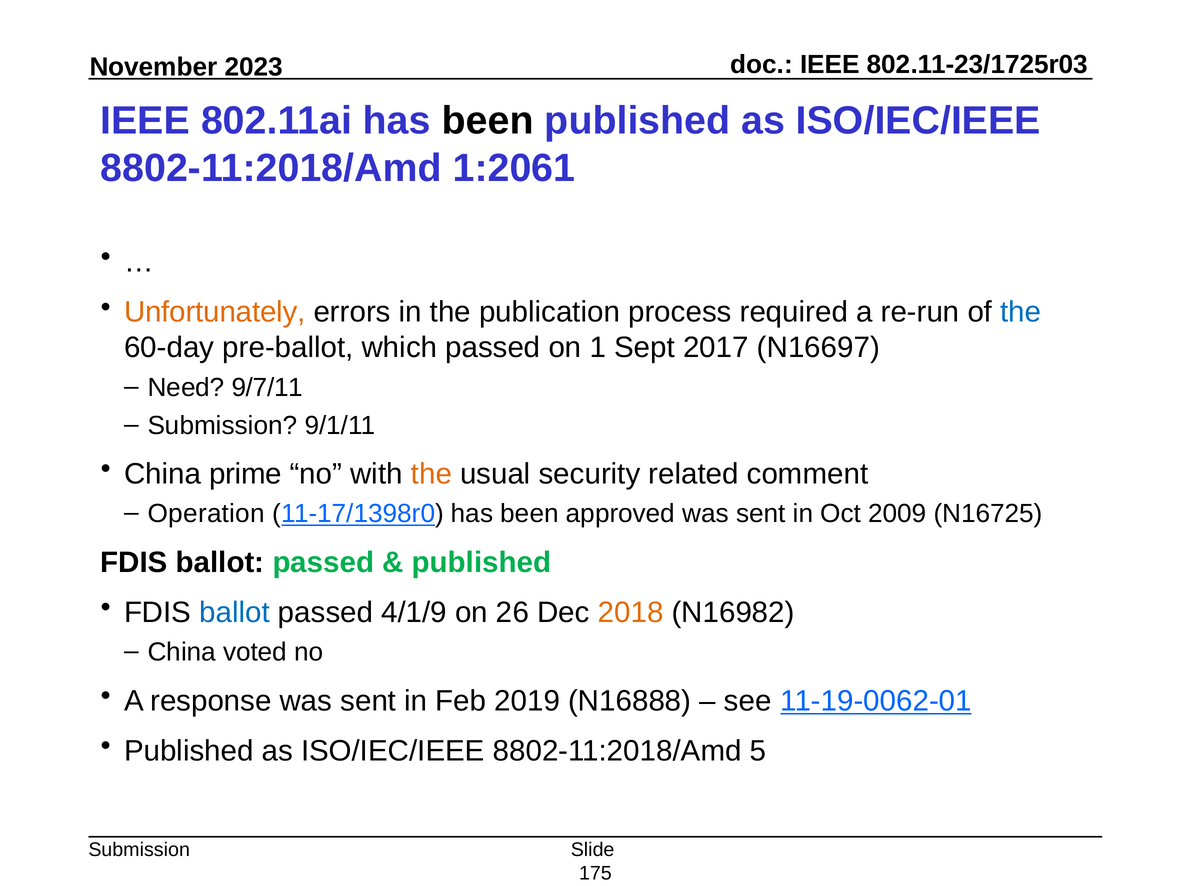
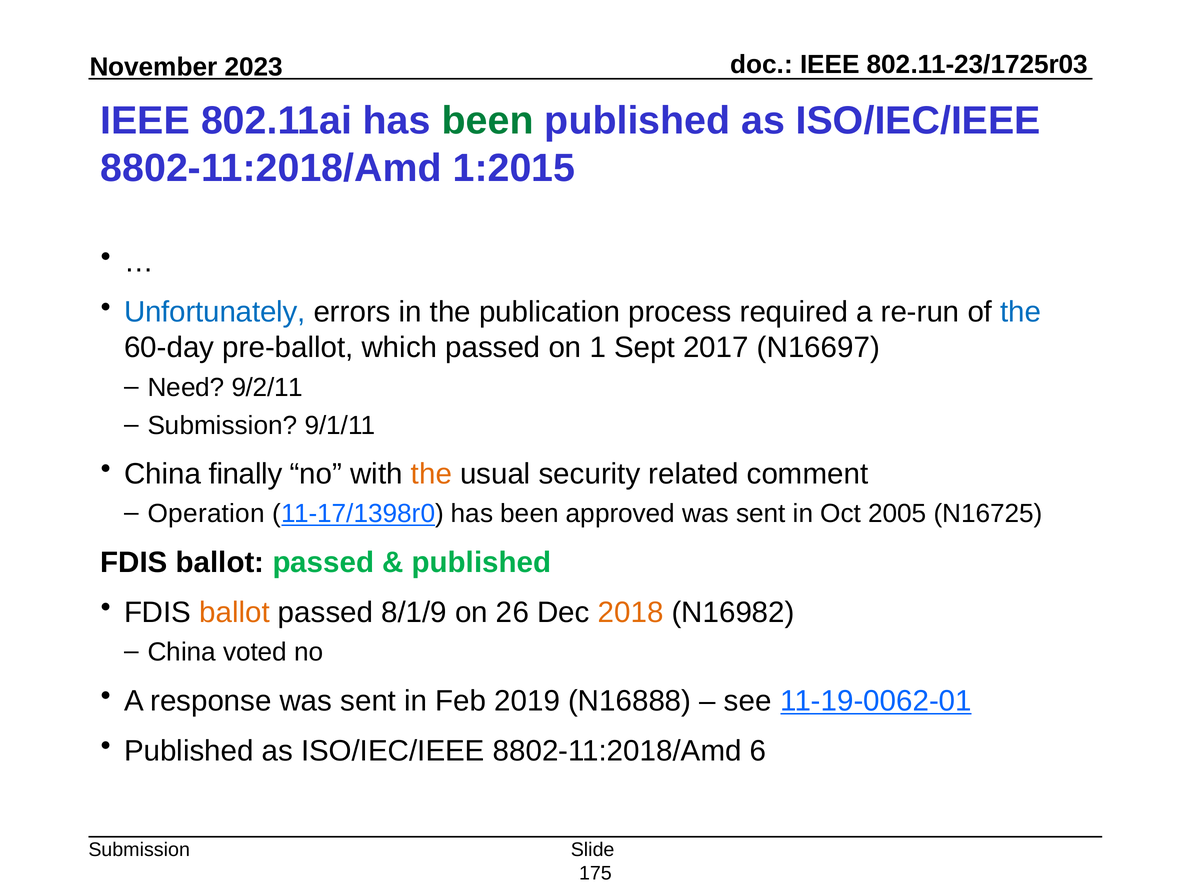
been colour: black -> green (488, 121)
1:2061: 1:2061 -> 1:2015 (514, 168)
Unfortunately colour: orange -> blue (215, 312)
9/7/11: 9/7/11 -> 9/2/11 (267, 387)
prime: prime -> finally (245, 474)
2009: 2009 -> 2005 (897, 514)
ballot colour: blue -> orange (235, 612)
4/1/9: 4/1/9 -> 8/1/9 (414, 612)
5: 5 -> 6 (758, 751)
